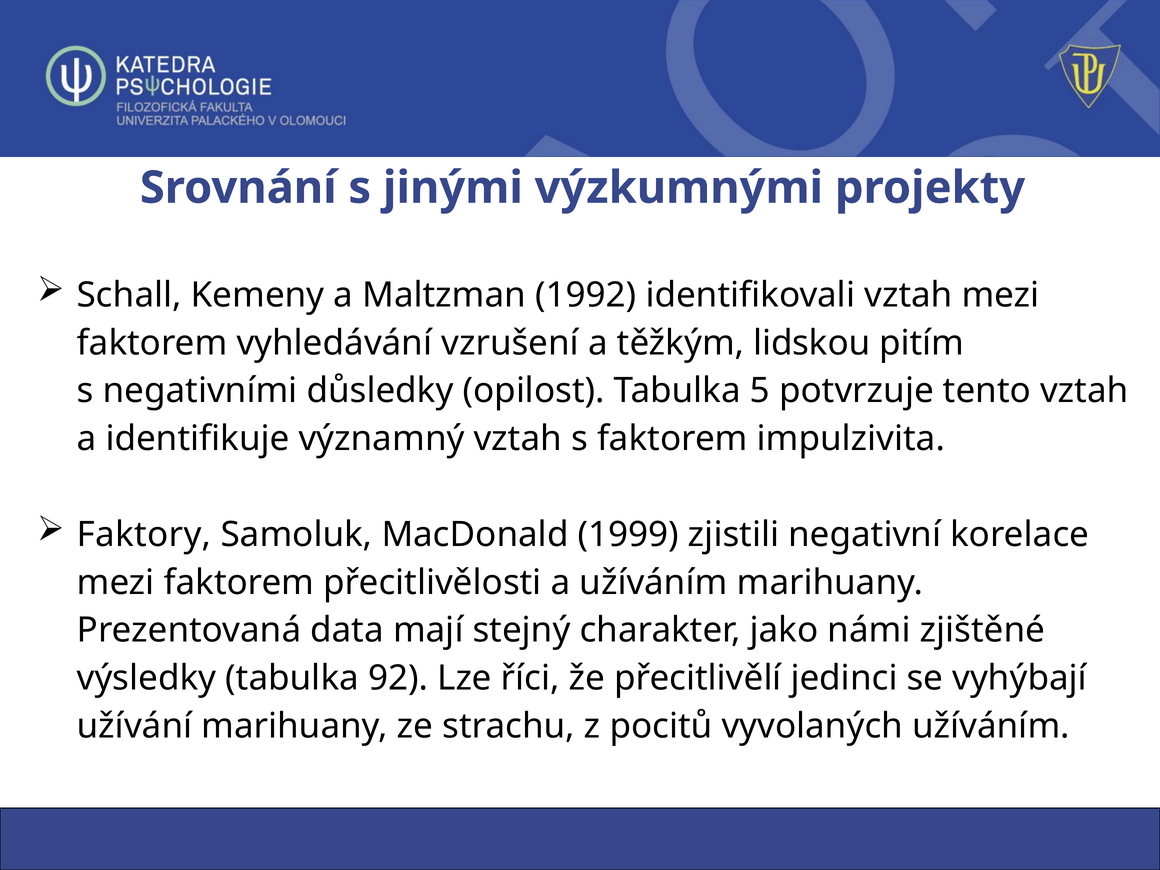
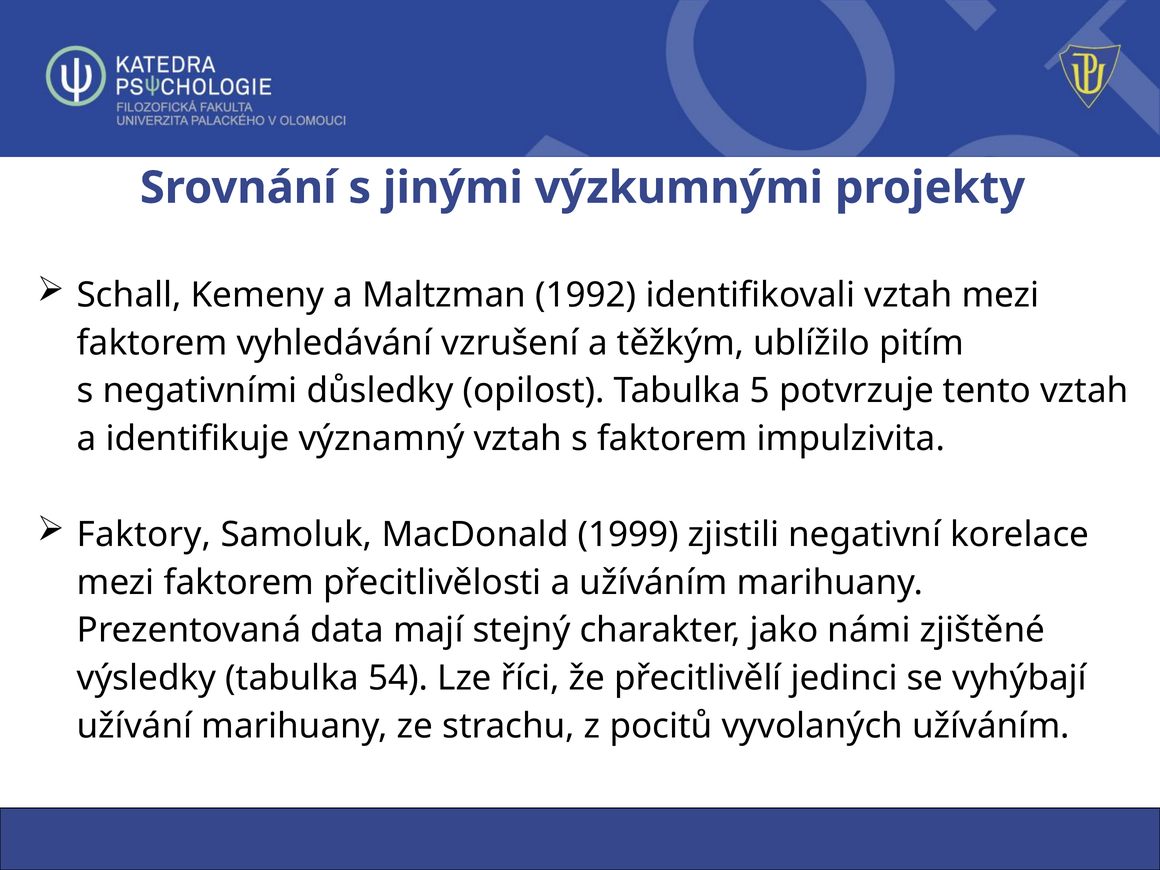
lidskou: lidskou -> ublížilo (812, 343)
92: 92 -> 54 (398, 678)
